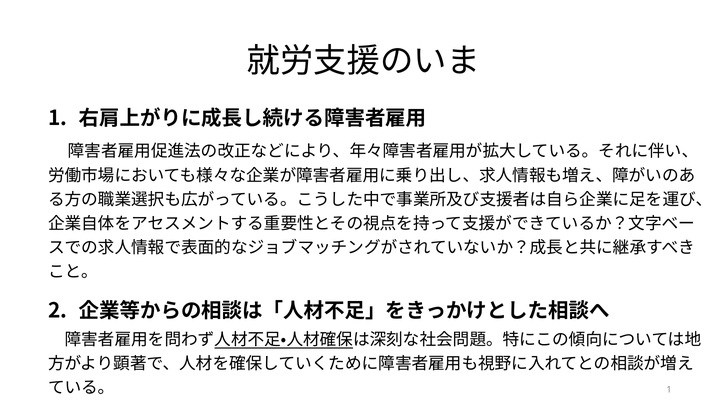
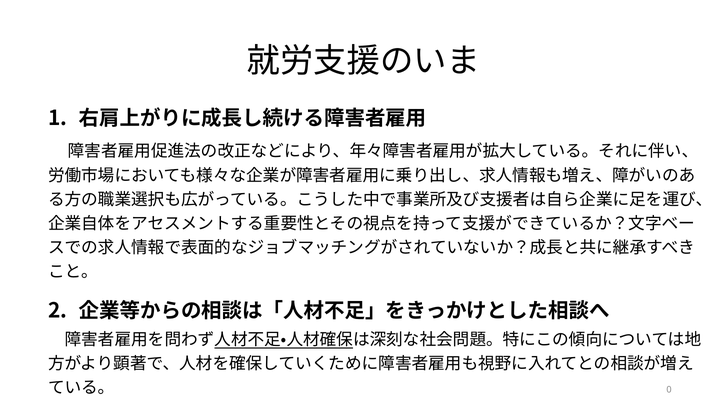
1: 1 -> 0 (669, 390)
